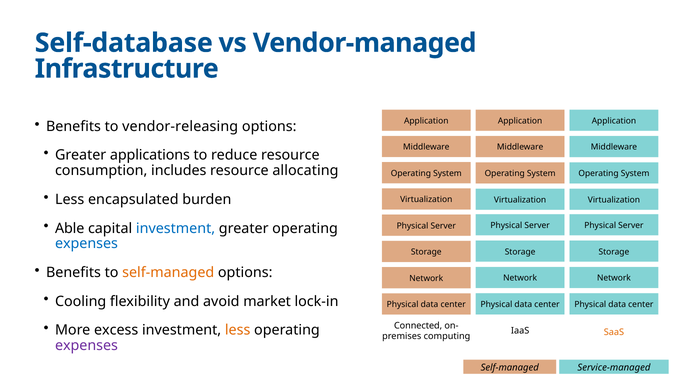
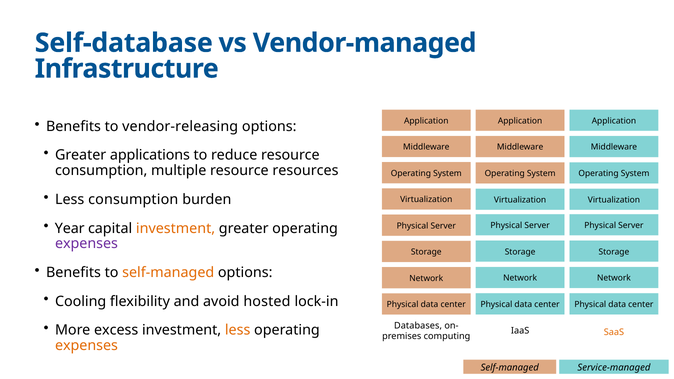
includes: includes -> multiple (179, 171)
allocating: allocating -> resources (305, 171)
Less encapsulated: encapsulated -> consumption (133, 200)
Able: Able -> Year (70, 228)
investment colour: blue -> orange (176, 228)
expenses colour: blue -> purple (86, 244)
market: market -> hosted (267, 301)
Connected: Connected -> Databases (418, 326)
expenses colour: purple -> orange (86, 346)
